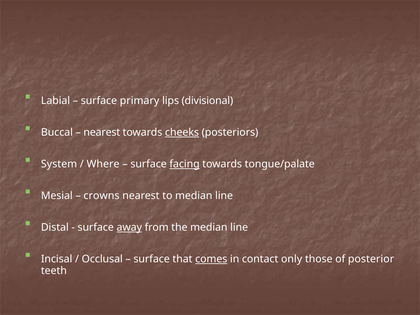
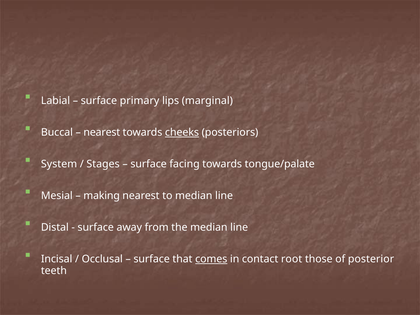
divisional: divisional -> marginal (207, 101)
Where: Where -> Stages (103, 164)
facing underline: present -> none (185, 164)
crowns: crowns -> making (102, 196)
away underline: present -> none (129, 227)
only: only -> root (292, 259)
